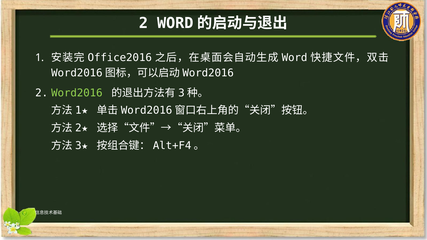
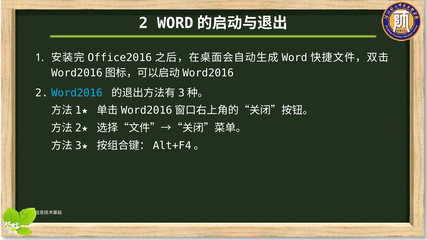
Word2016 colour: light green -> light blue (77, 93)
